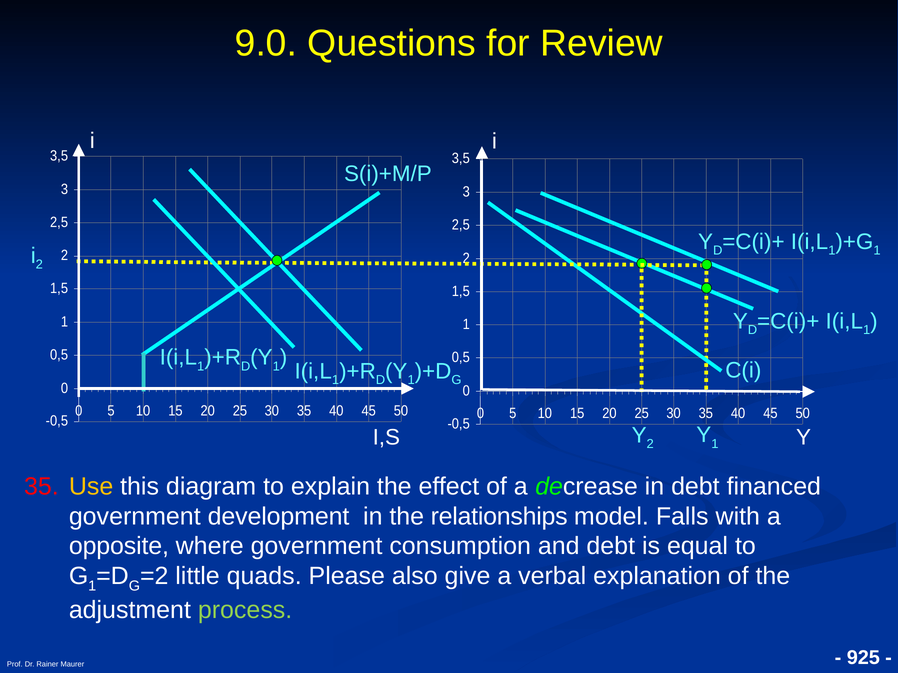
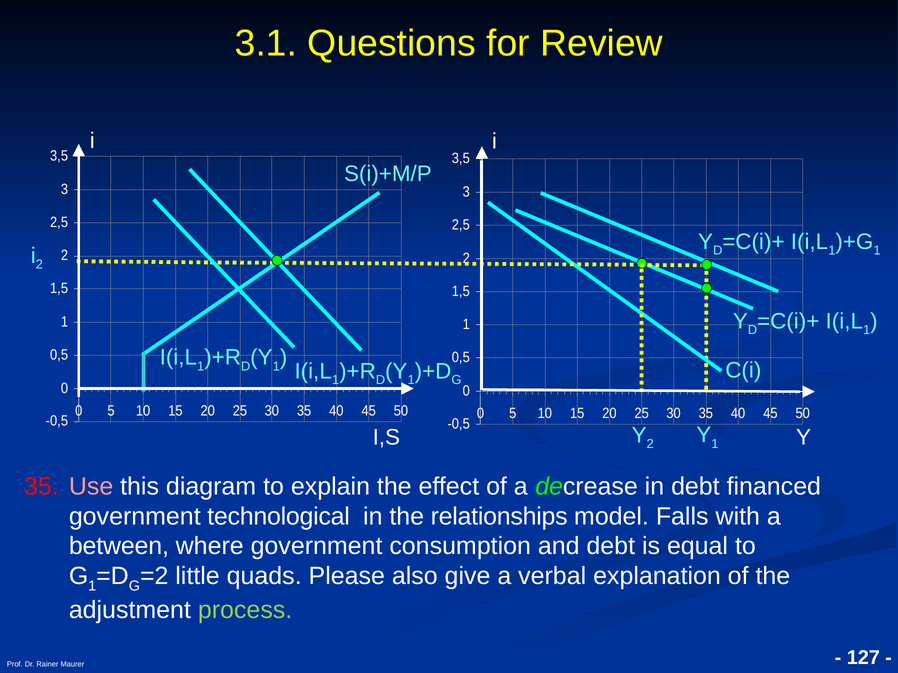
9.0: 9.0 -> 3.1 (266, 44)
Use colour: yellow -> pink (91, 487)
development: development -> technological (279, 517)
opposite: opposite -> between (119, 547)
925: 925 -> 127 (863, 658)
